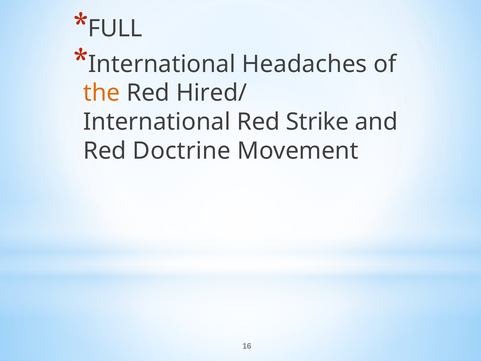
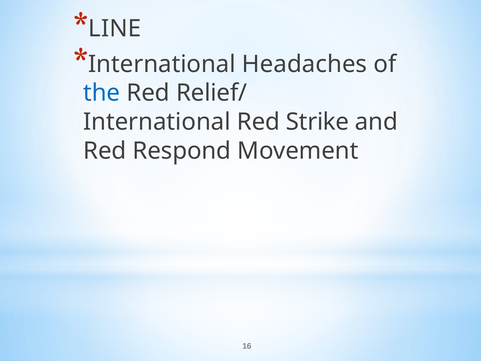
FULL: FULL -> LINE (115, 28)
the colour: orange -> blue (102, 93)
Hired/: Hired/ -> Relief/ (212, 93)
Doctrine: Doctrine -> Respond (182, 151)
